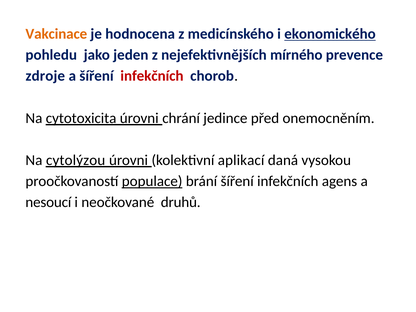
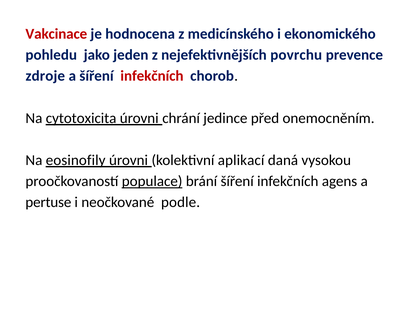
Vakcinace colour: orange -> red (56, 34)
ekonomického underline: present -> none (330, 34)
mírného: mírného -> povrchu (296, 55)
cytolýzou: cytolýzou -> eosinofily (76, 160)
nesoucí: nesoucí -> pertuse (48, 202)
druhů: druhů -> podle (181, 202)
